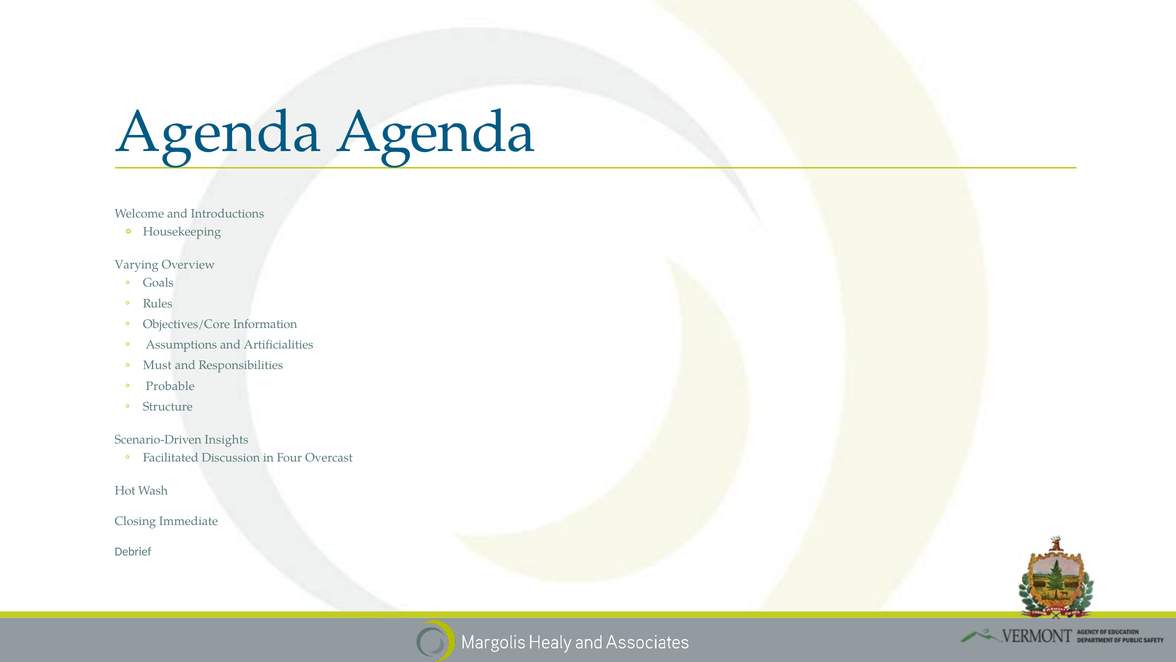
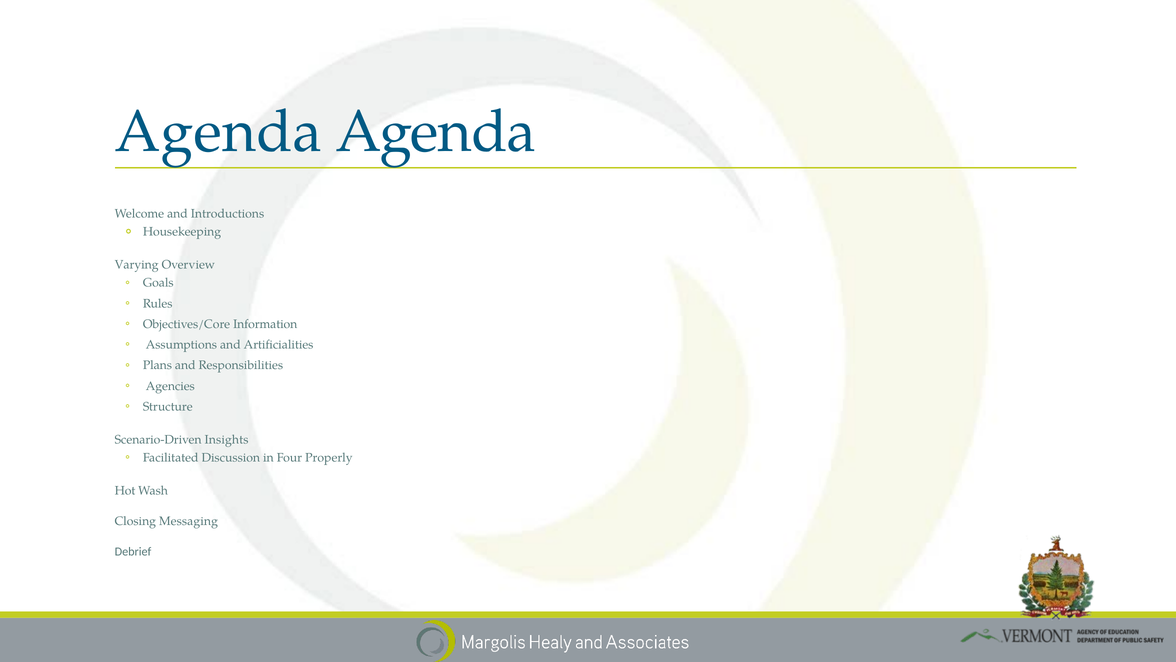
Must: Must -> Plans (157, 365)
Probable: Probable -> Agencies (170, 386)
Overcast: Overcast -> Properly (329, 457)
Immediate: Immediate -> Messaging (189, 521)
